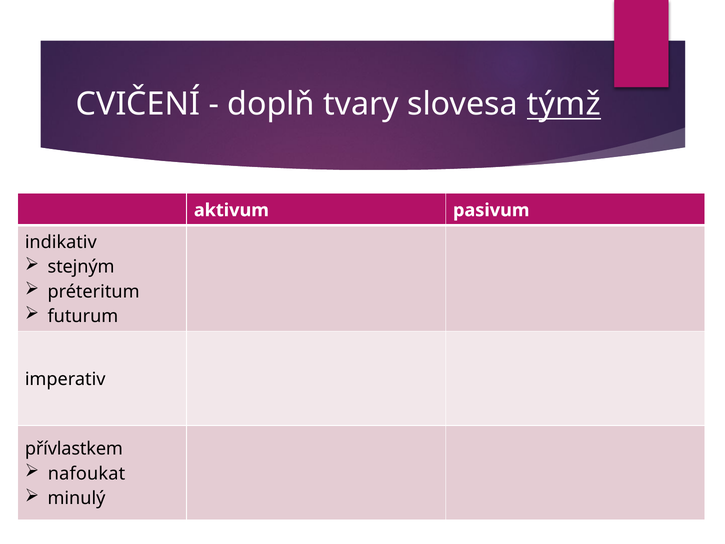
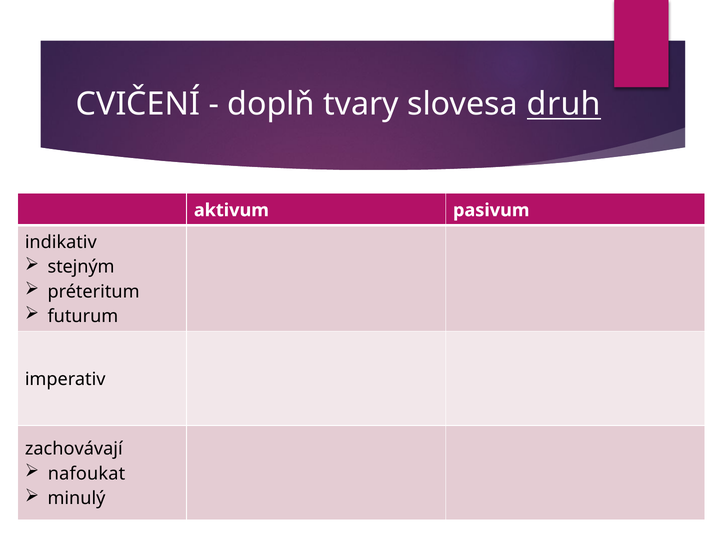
týmž: týmž -> druh (564, 104)
přívlastkem: přívlastkem -> zachovávají (74, 449)
